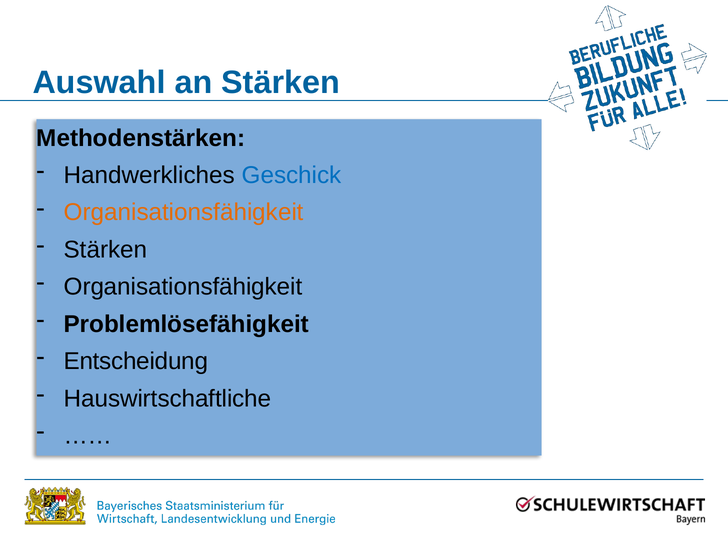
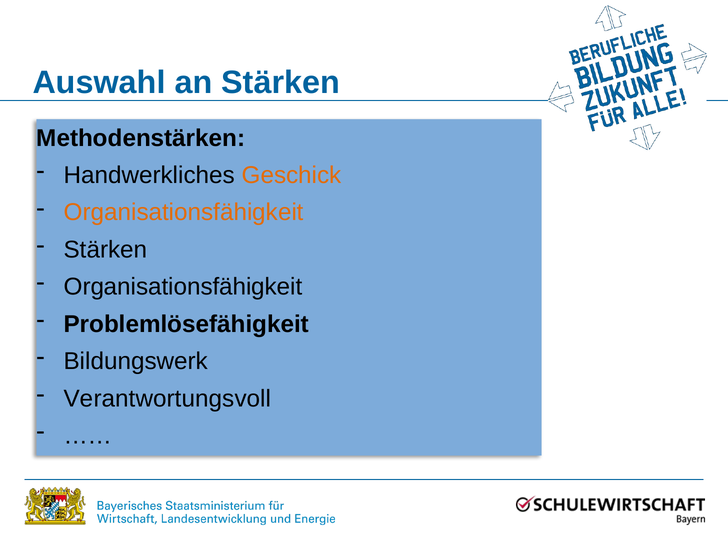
Geschick colour: blue -> orange (292, 175)
Entscheidung: Entscheidung -> Bildungswerk (136, 361)
Hauswirtschaftliche: Hauswirtschaftliche -> Verantwortungsvoll (167, 398)
